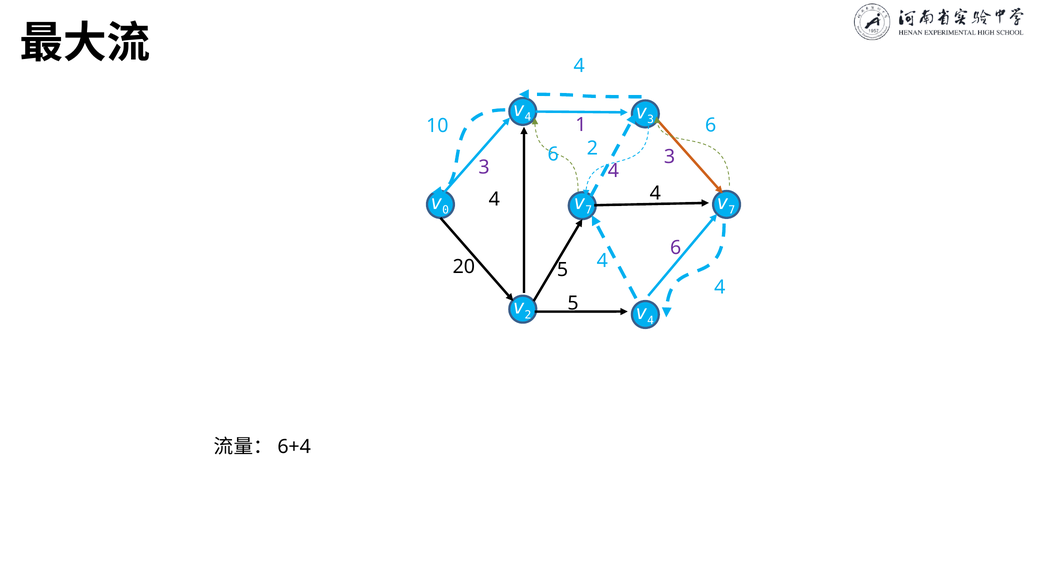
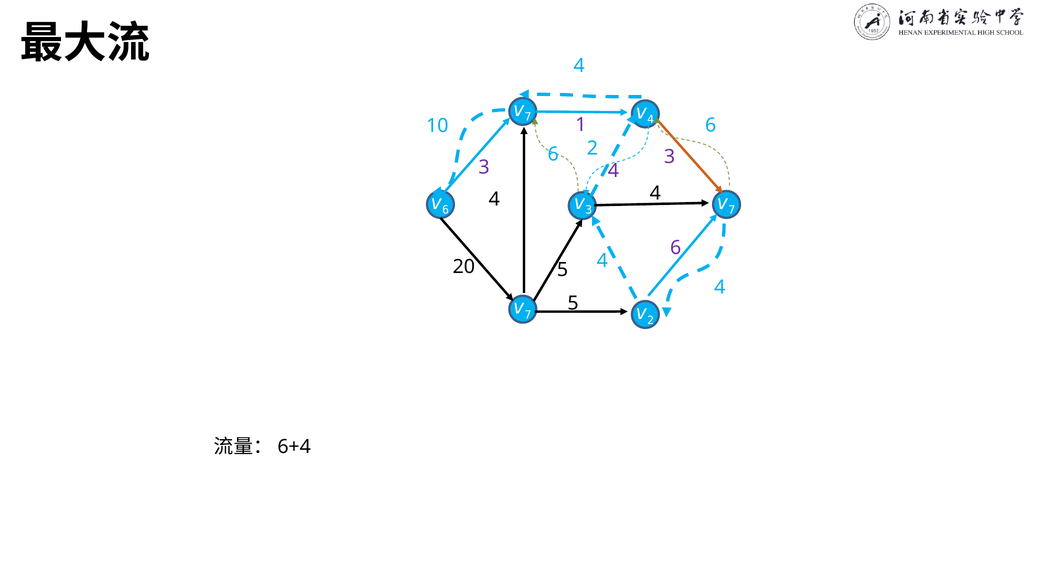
4: 4 -> 7 (528, 117)
3: 3 -> 4 (651, 120)
0: 0 -> 6 (446, 210)
7: 7 -> 3 (589, 210)
2: 2 -> 7 (528, 315)
4: 4 -> 2 (651, 320)
